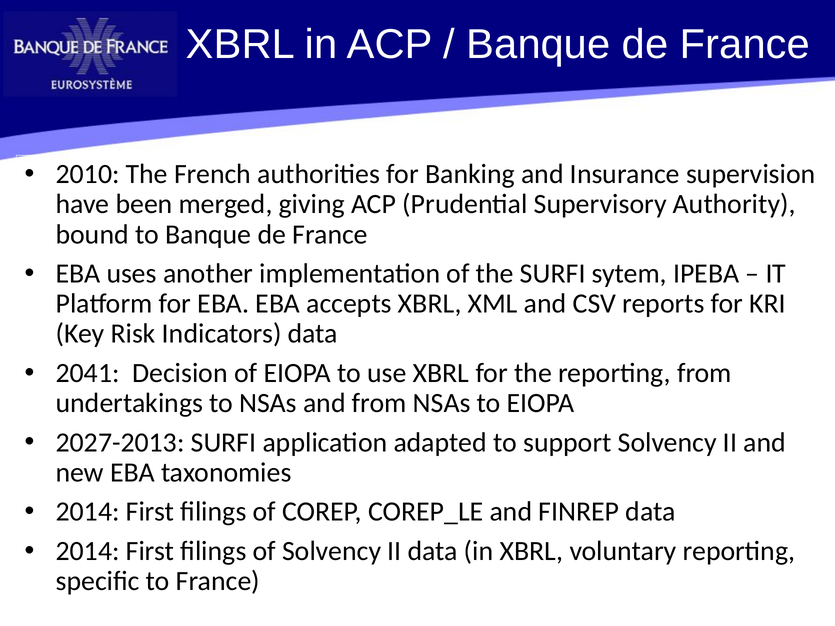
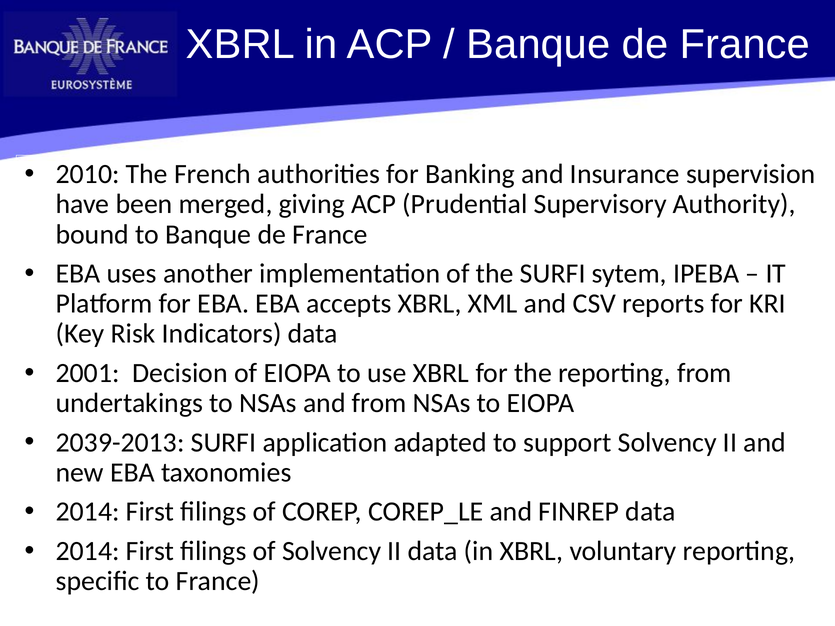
2041: 2041 -> 2001 (88, 373)
2027-2013: 2027-2013 -> 2039-2013 (120, 443)
